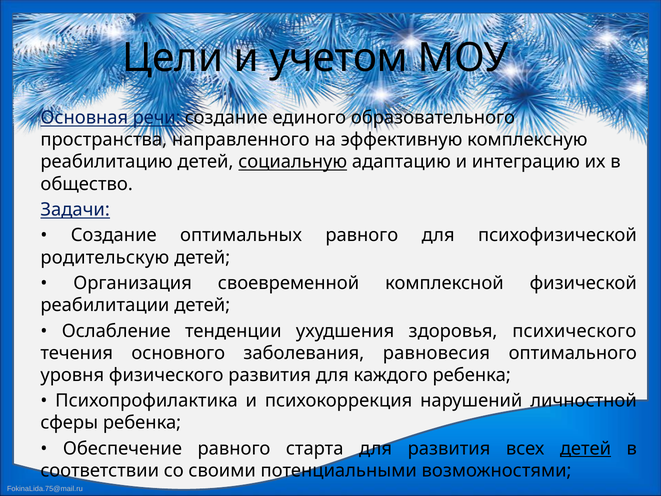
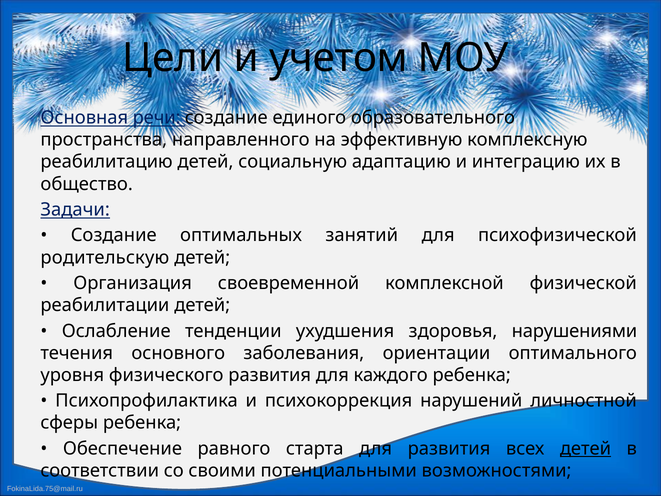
социальную underline: present -> none (293, 162)
оптимальных равного: равного -> занятий (362, 235)
психического: психического -> нарушениями (574, 331)
равновесия: равновесия -> ориентации (437, 353)
